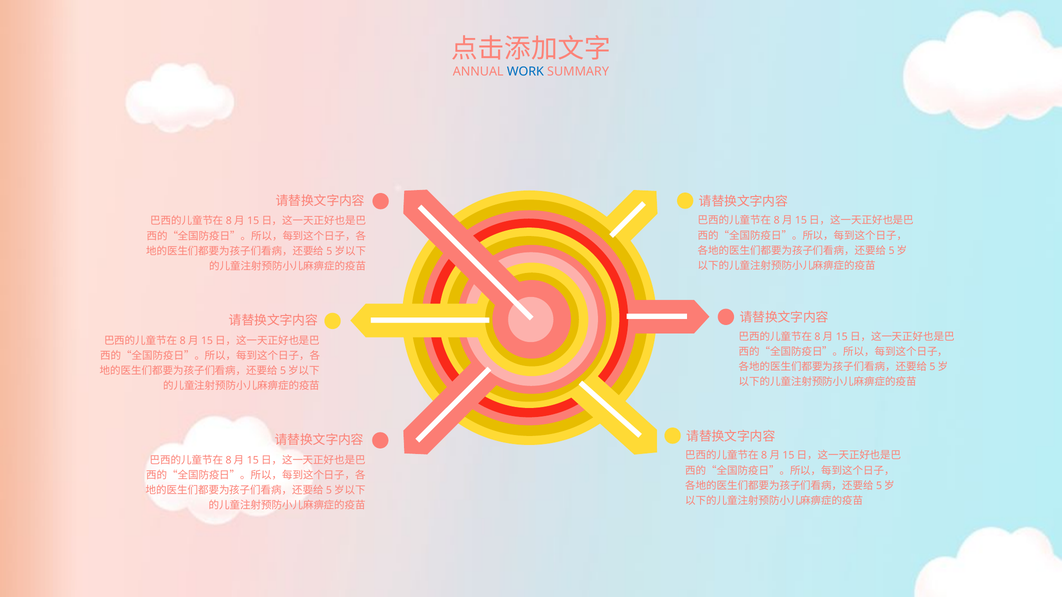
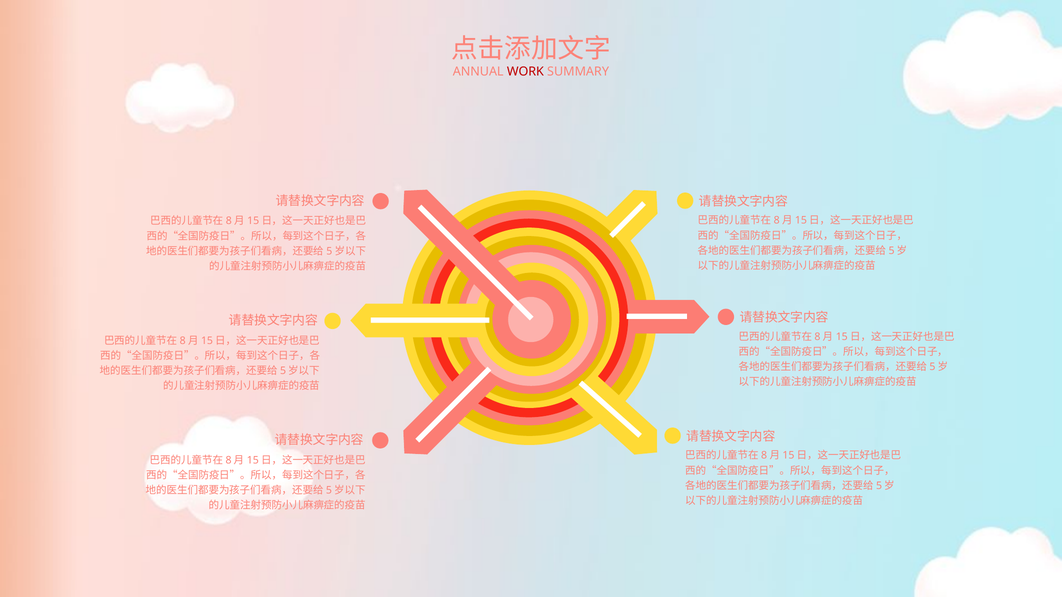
WORK colour: blue -> red (525, 72)
